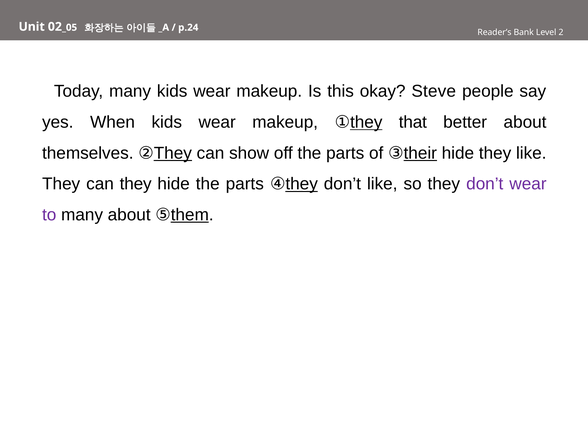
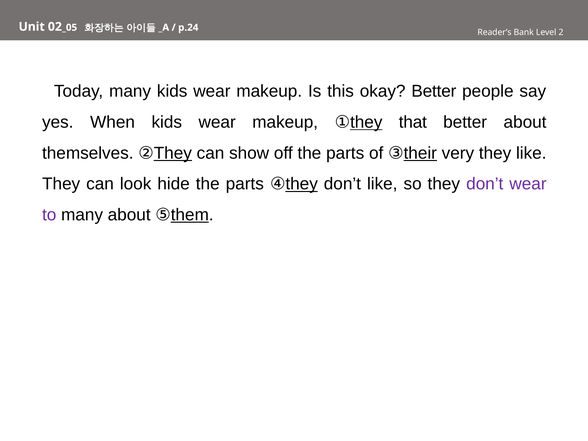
okay Steve: Steve -> Better (434, 91)
③their hide: hide -> very (458, 153)
can they: they -> look (136, 184)
